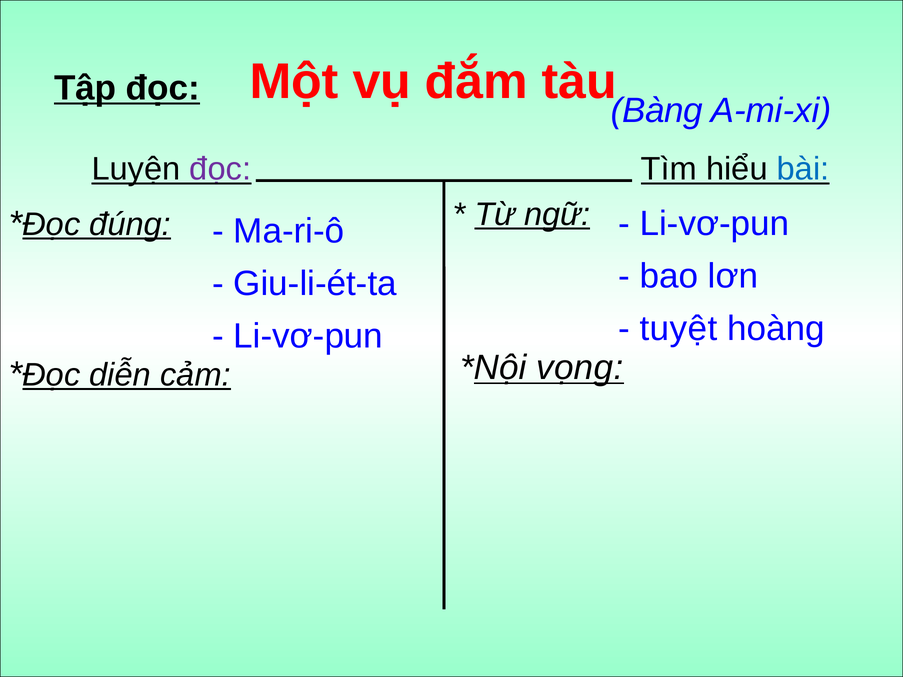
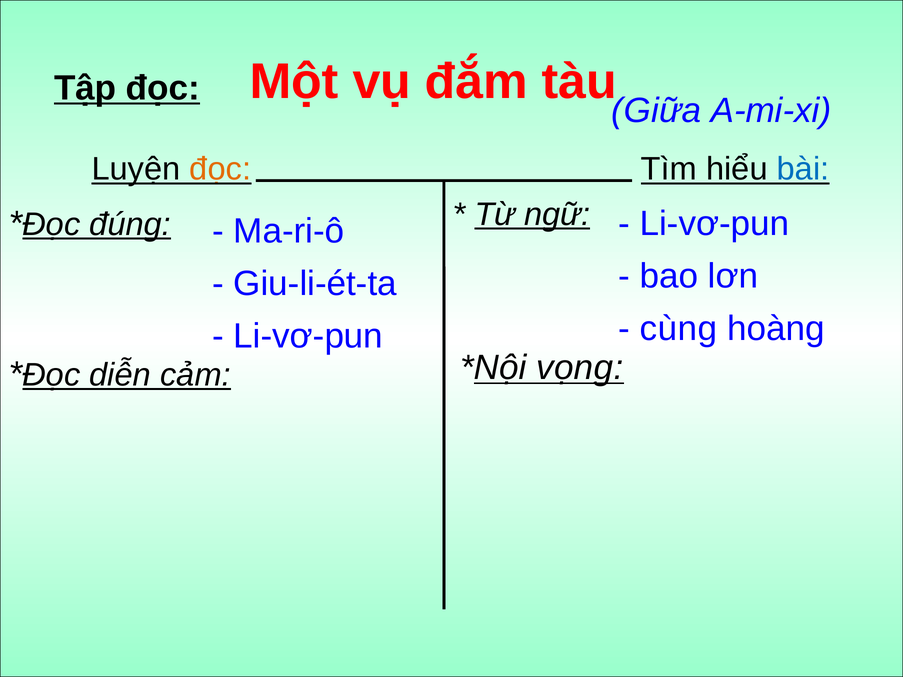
Bàng: Bàng -> Giữa (656, 111)
đọc colour: purple -> orange (220, 169)
tuyệt: tuyệt -> cùng (679, 329)
